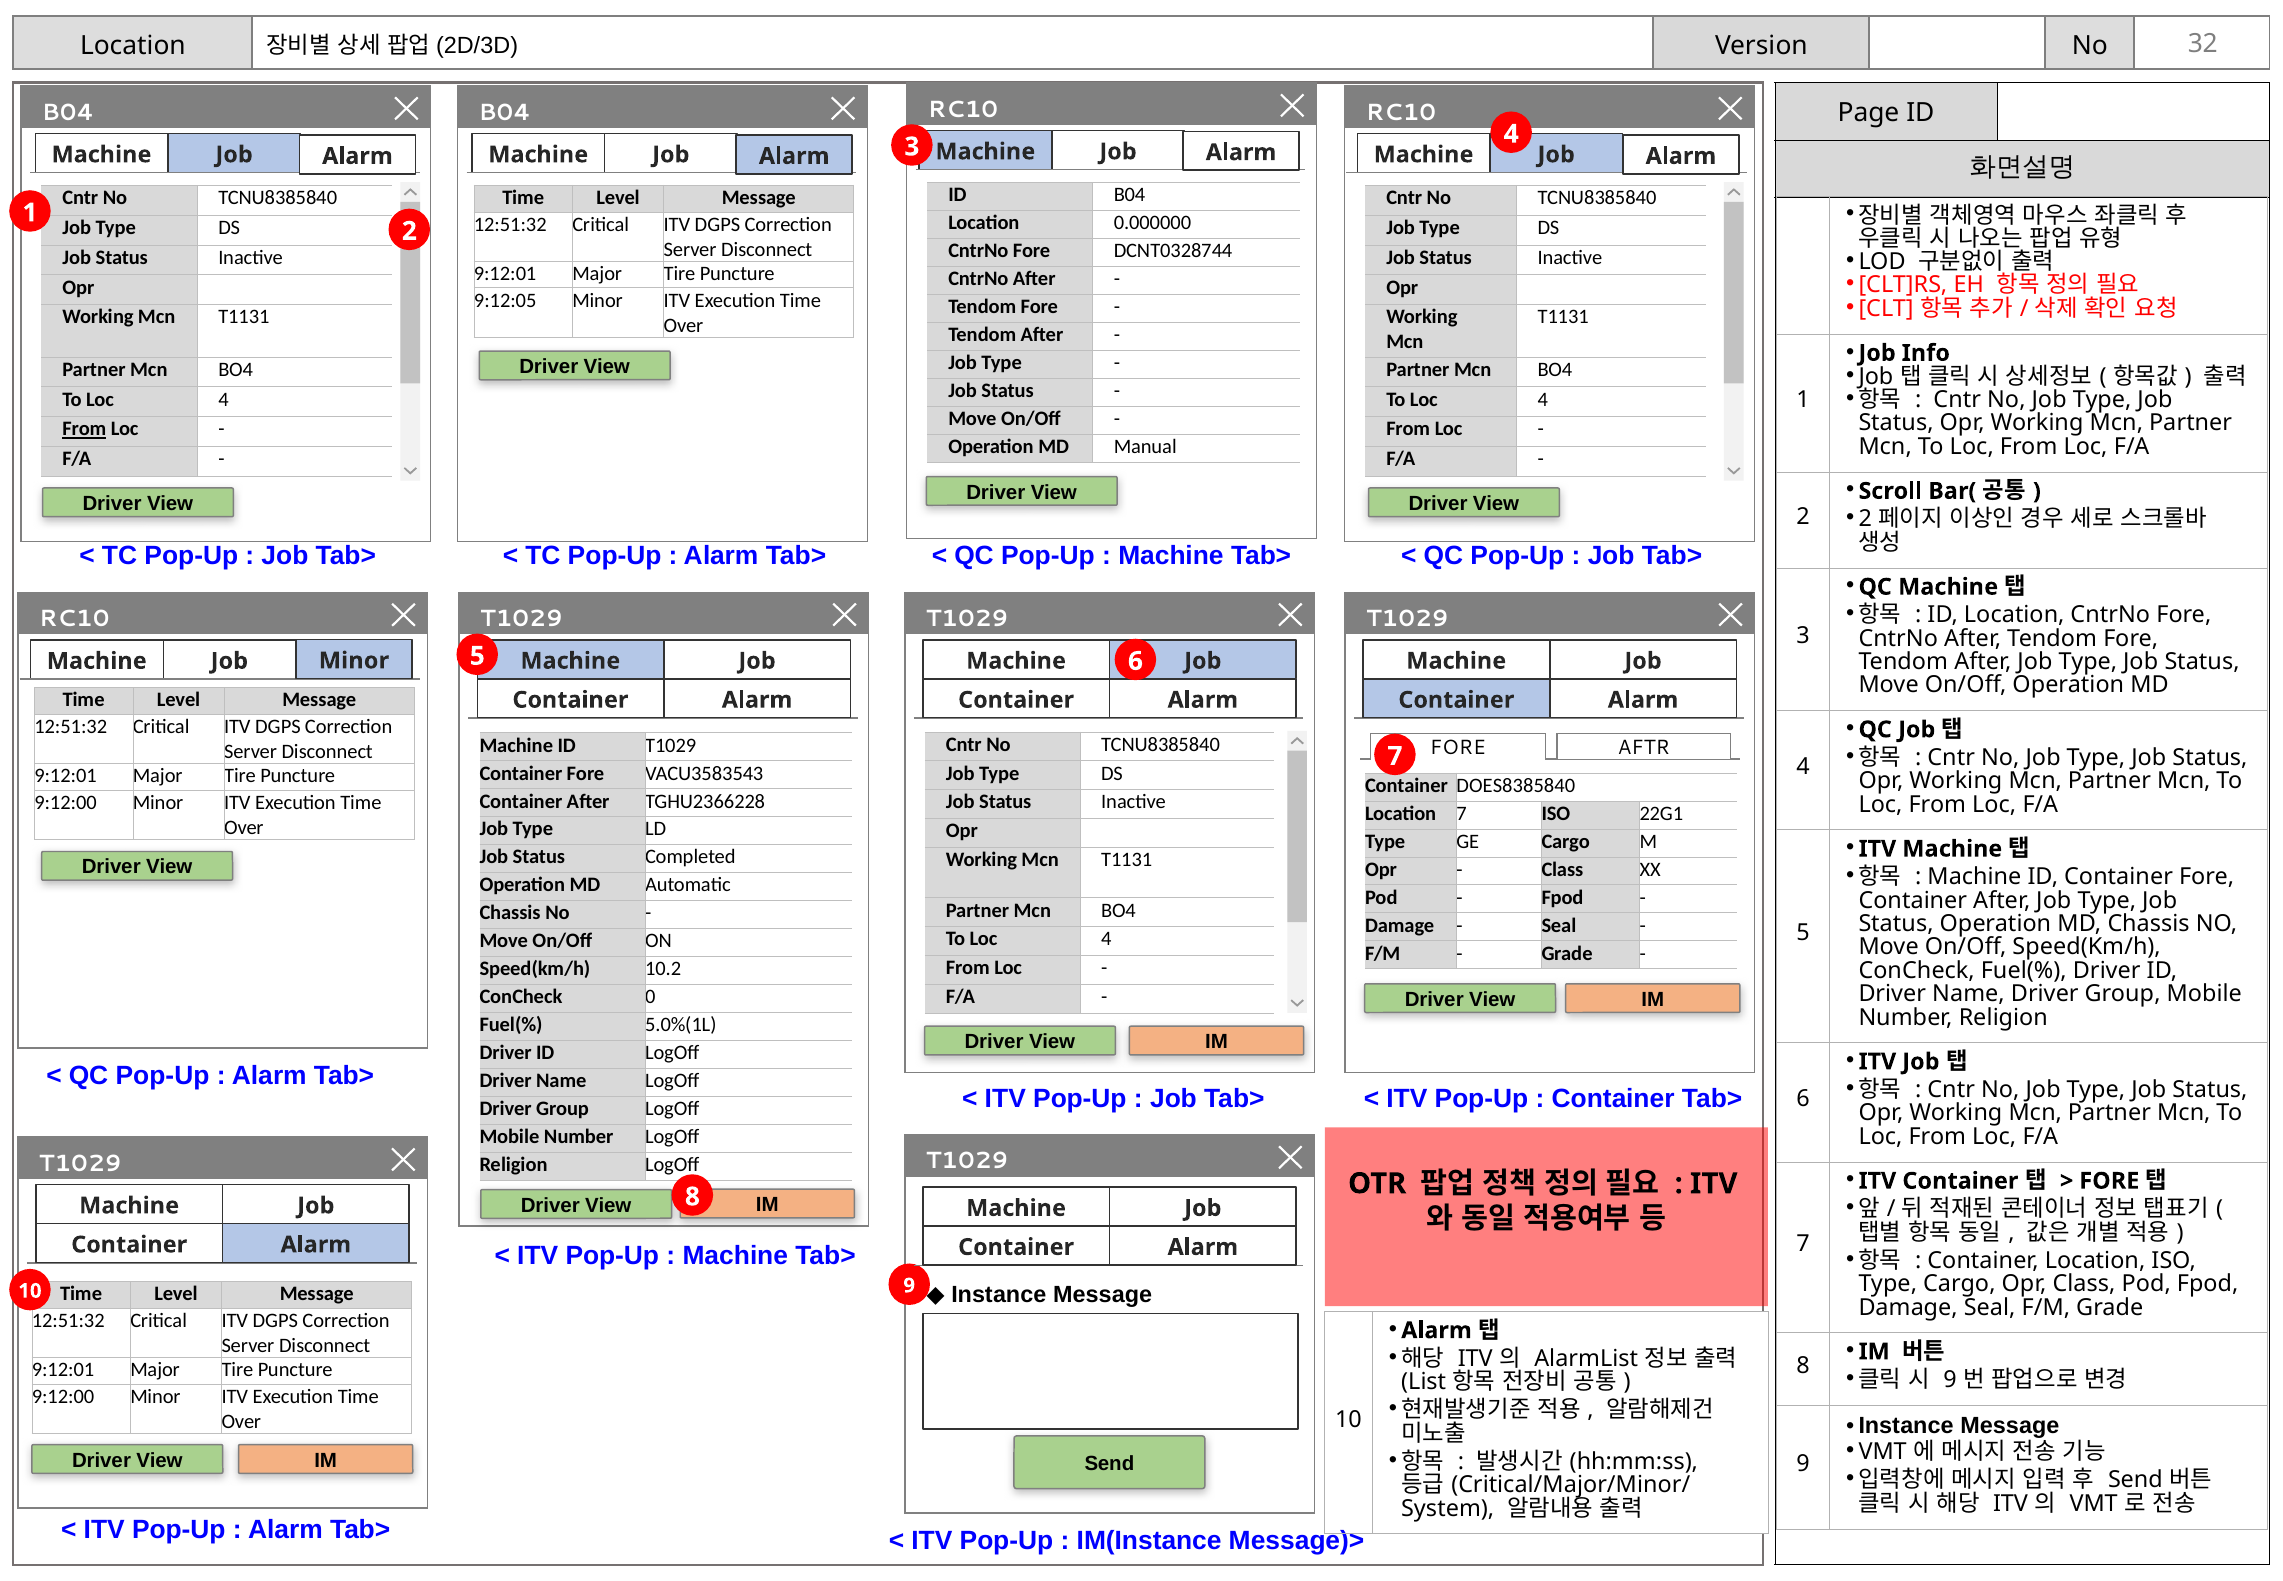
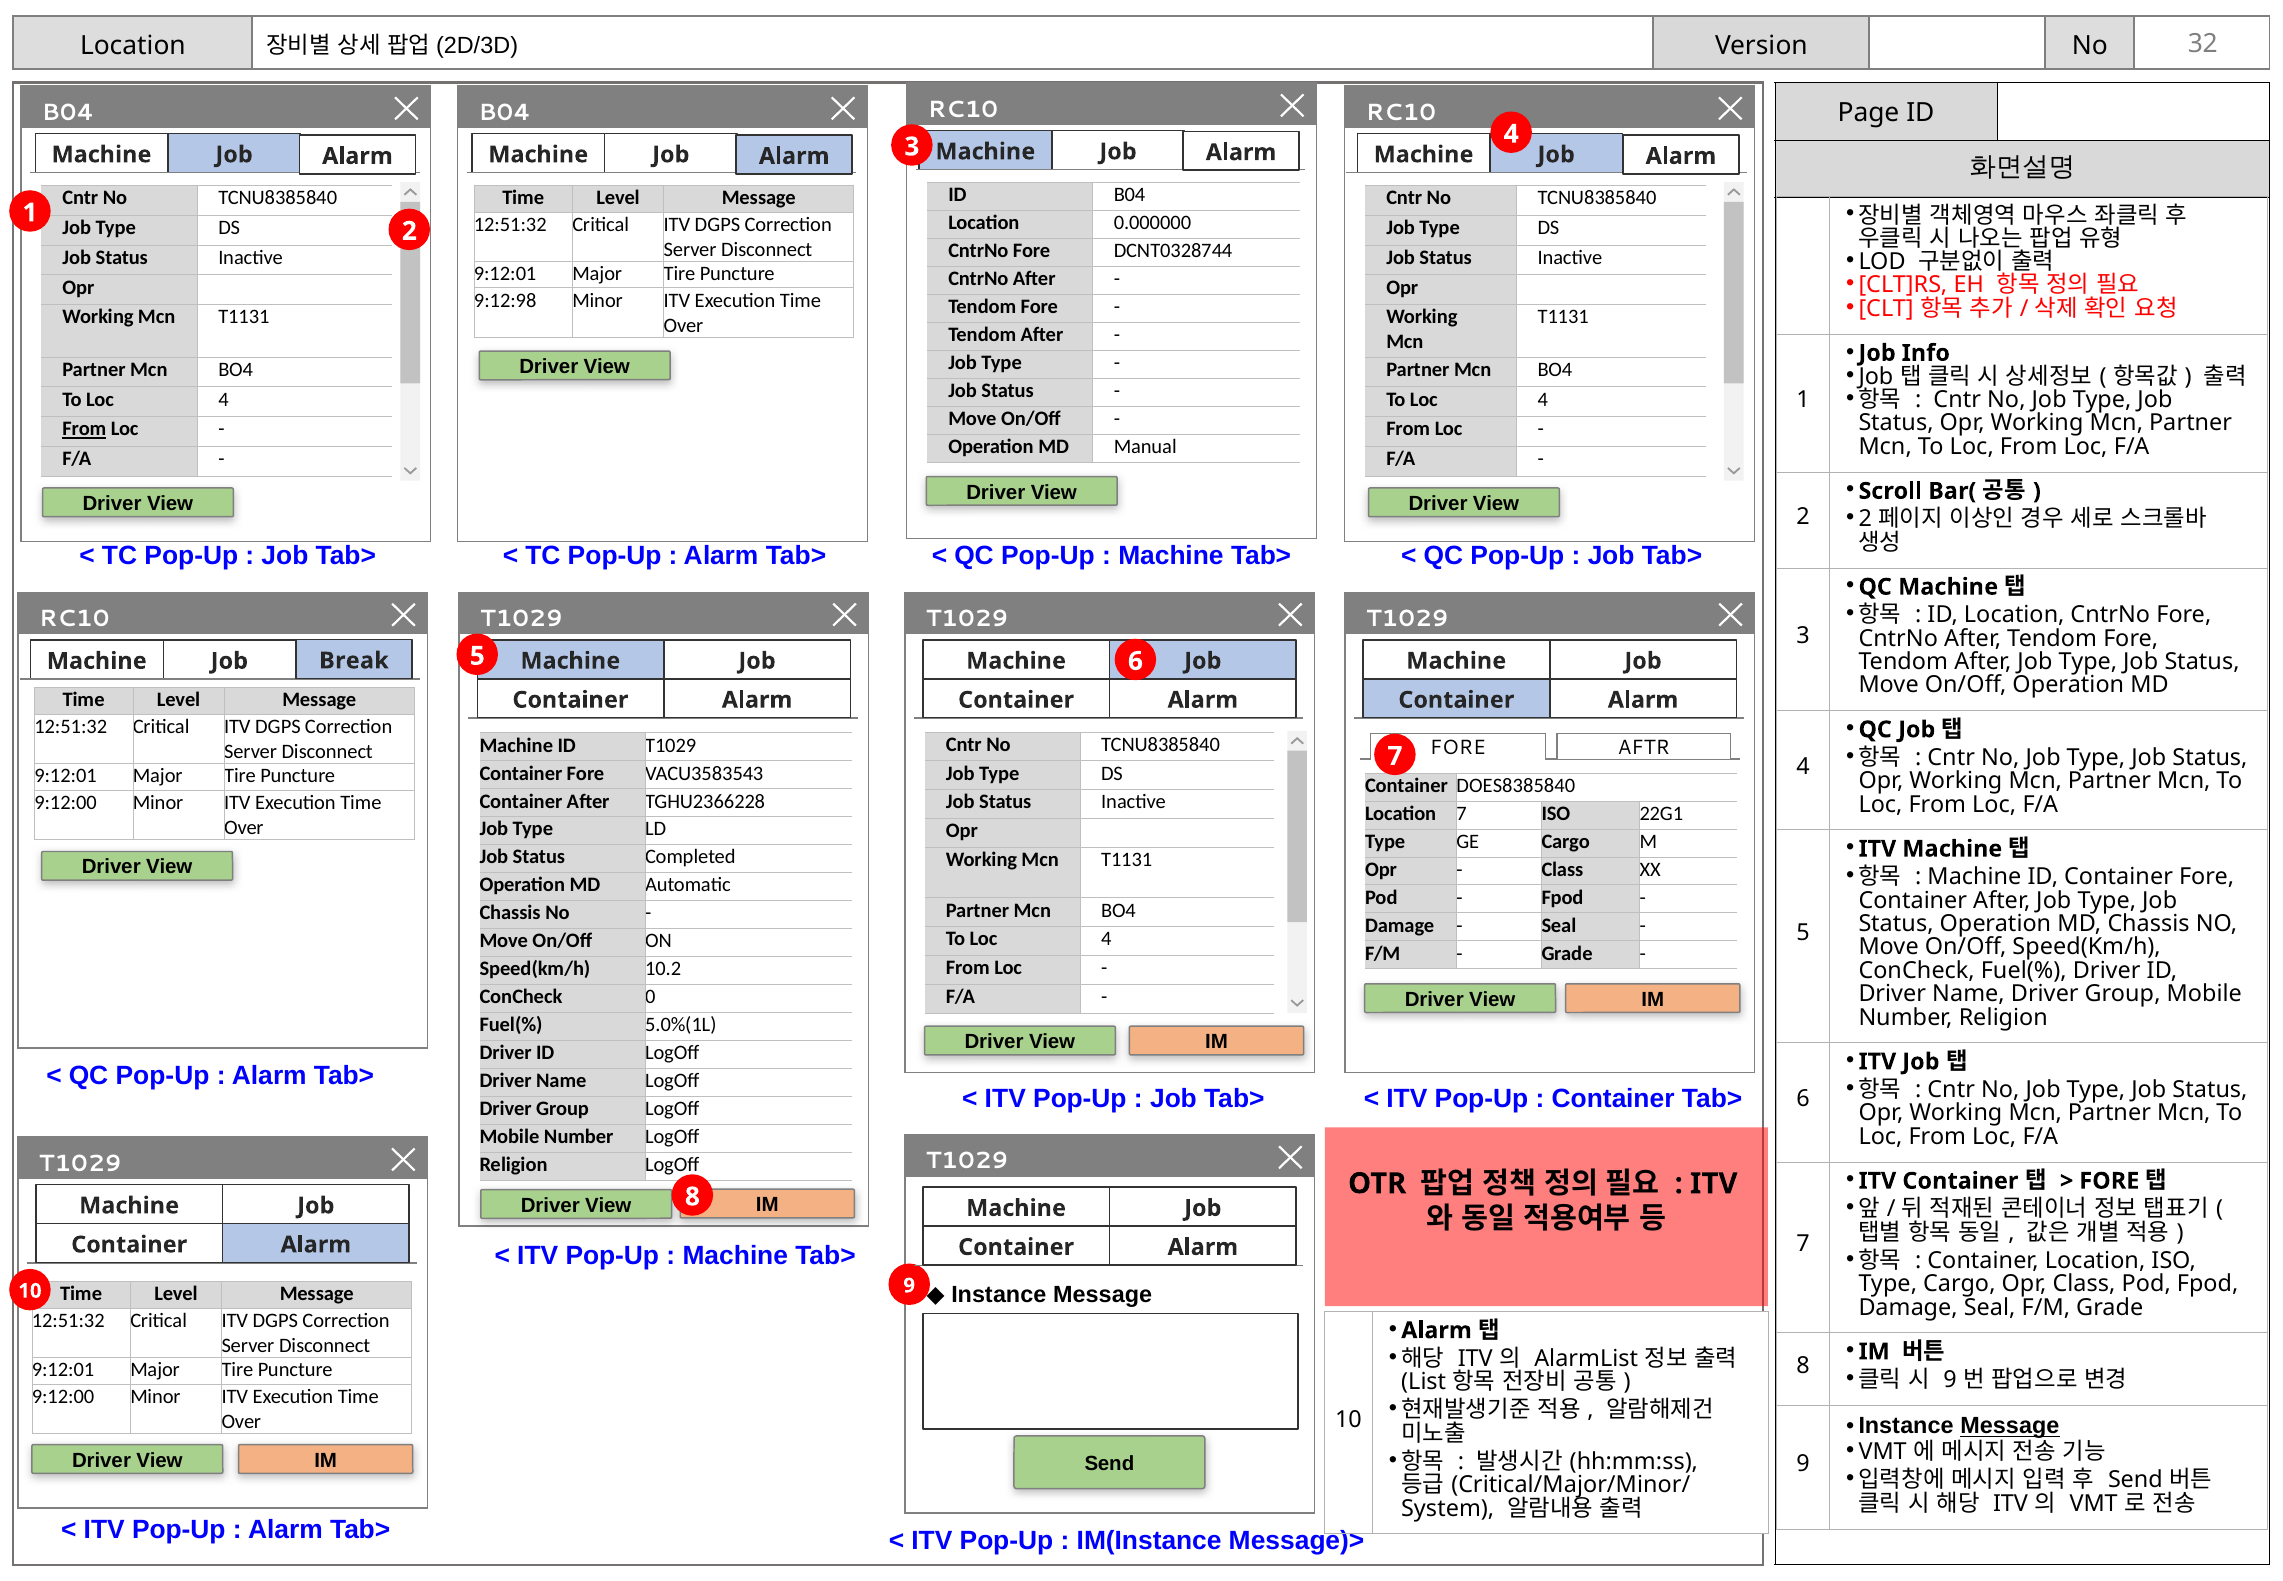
9:12:05: 9:12:05 -> 9:12:98 (505, 300)
Minor: Minor -> Break (354, 660)
Message underline: none -> present (2010, 1426)
